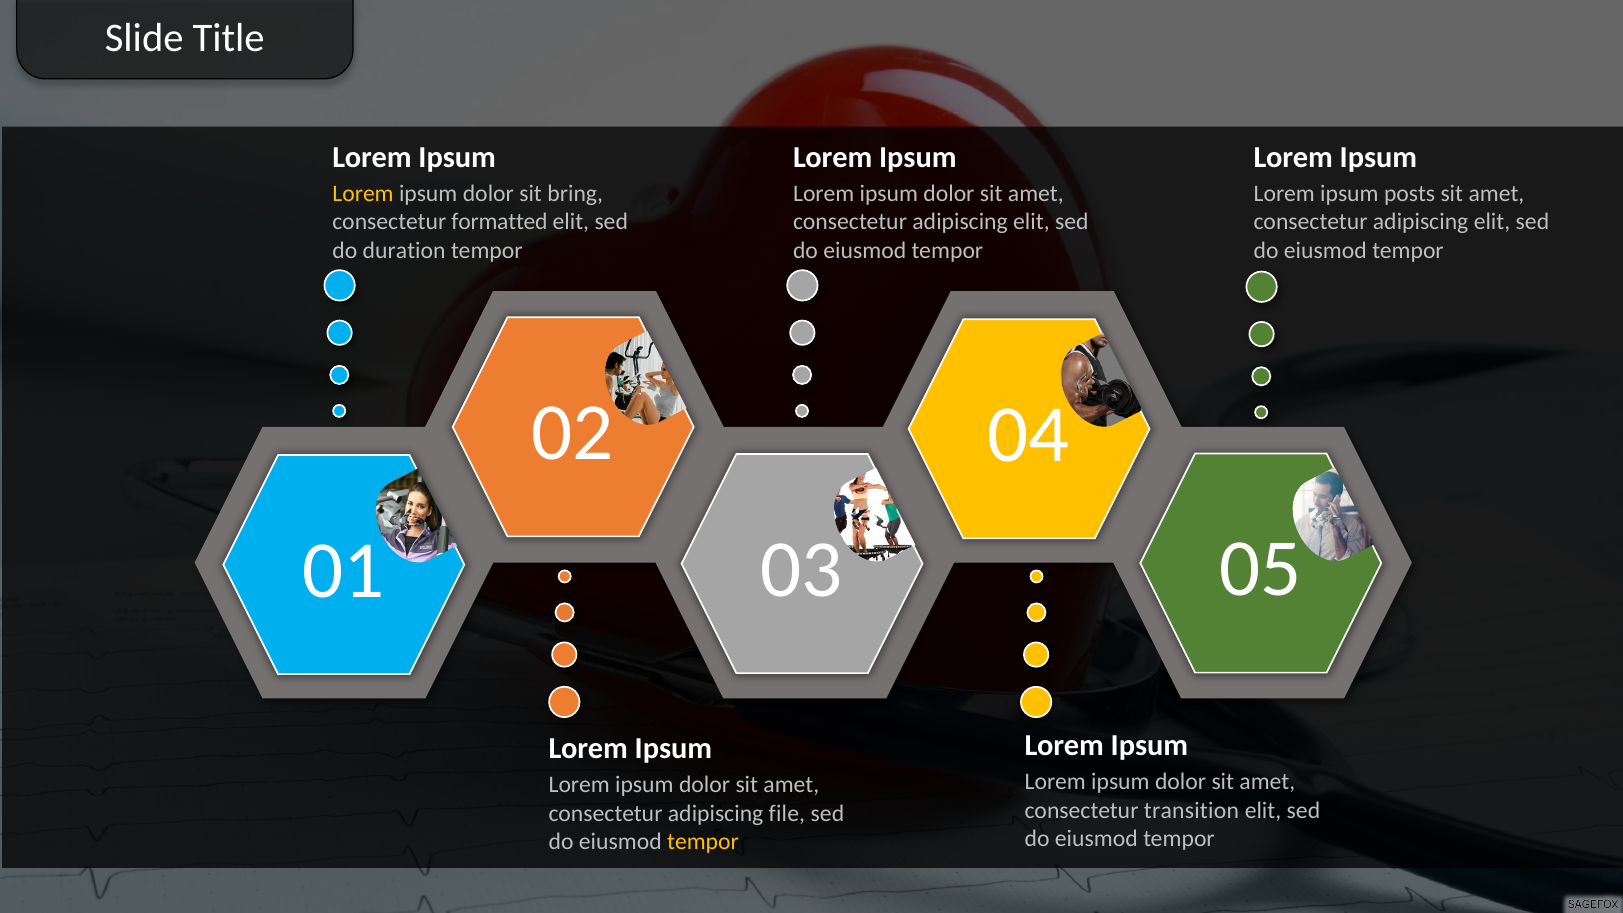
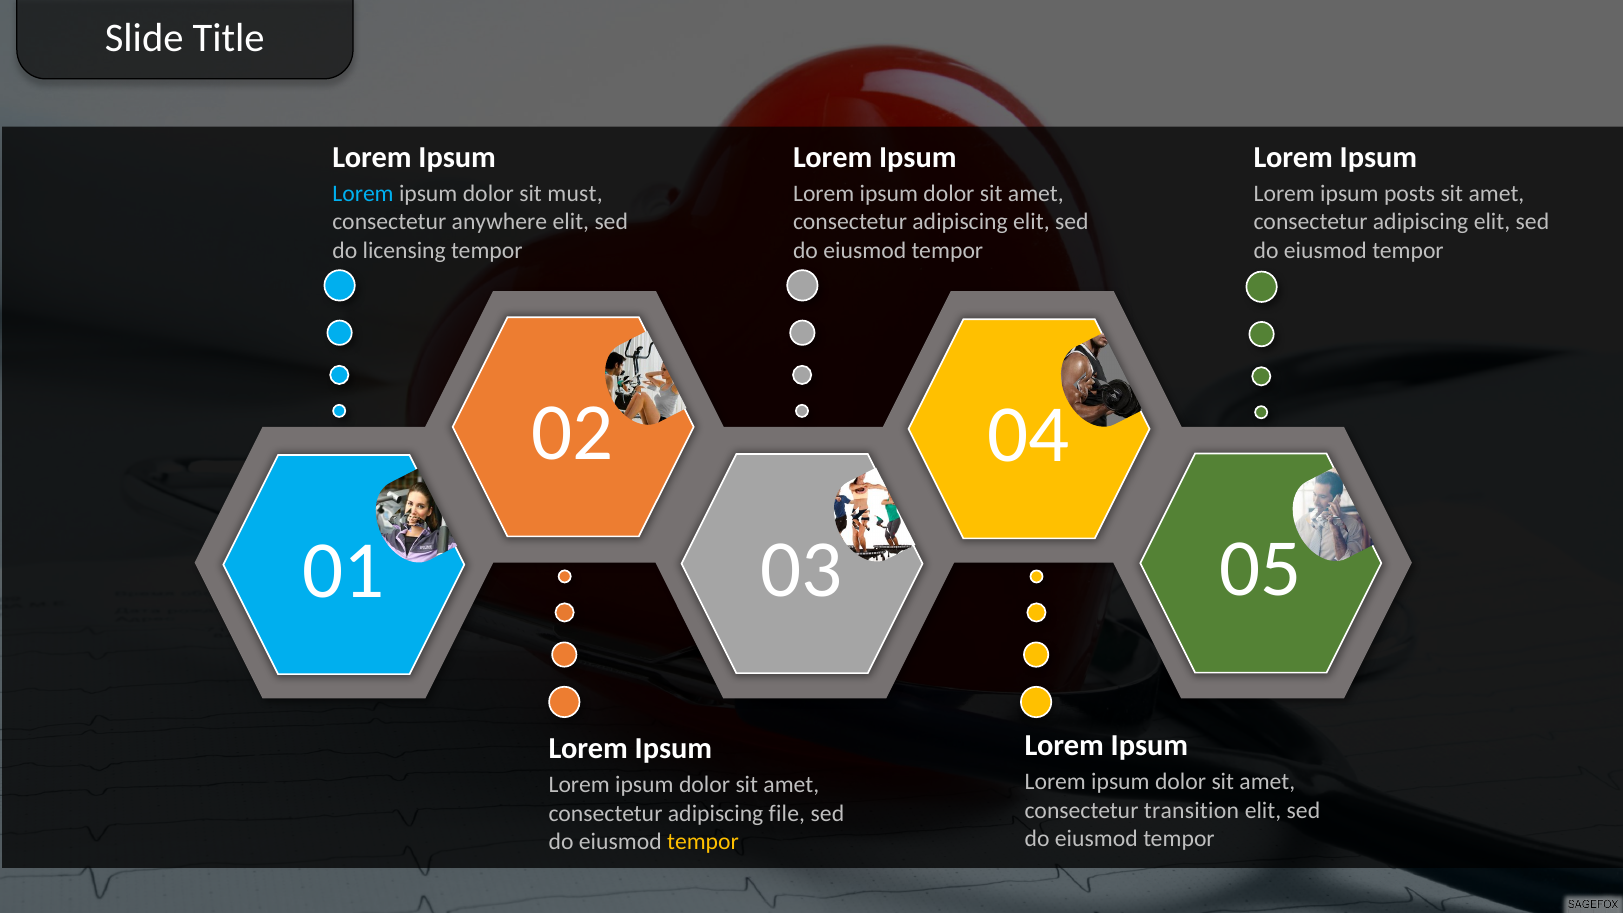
Lorem colour: yellow -> light blue (363, 194)
bring: bring -> must (575, 194)
formatted: formatted -> anywhere (499, 222)
duration: duration -> licensing (404, 251)
